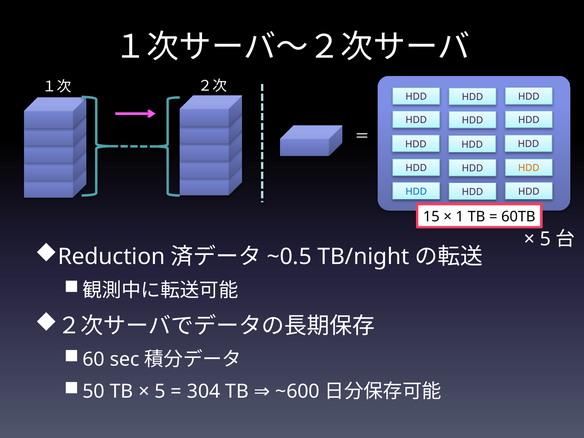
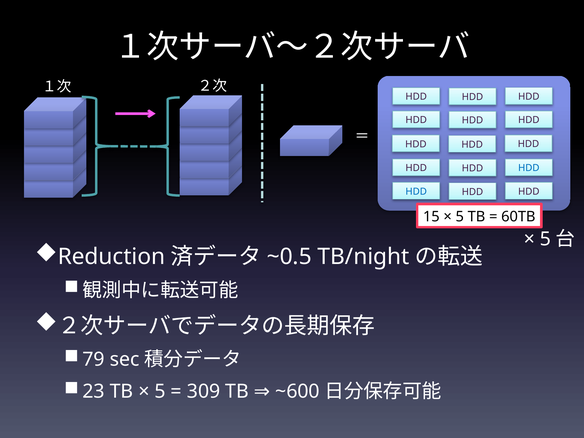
HDD colour: orange -> blue (529, 168)
1: 1 -> 5 (460, 217)
60: 60 -> 79 (94, 360)
50: 50 -> 23 (94, 391)
304: 304 -> 309 (204, 391)
